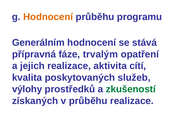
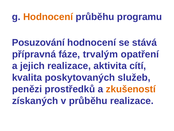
Generálním: Generálním -> Posuzování (38, 42)
výlohy: výlohy -> penězi (27, 89)
zkušeností colour: green -> orange (131, 89)
